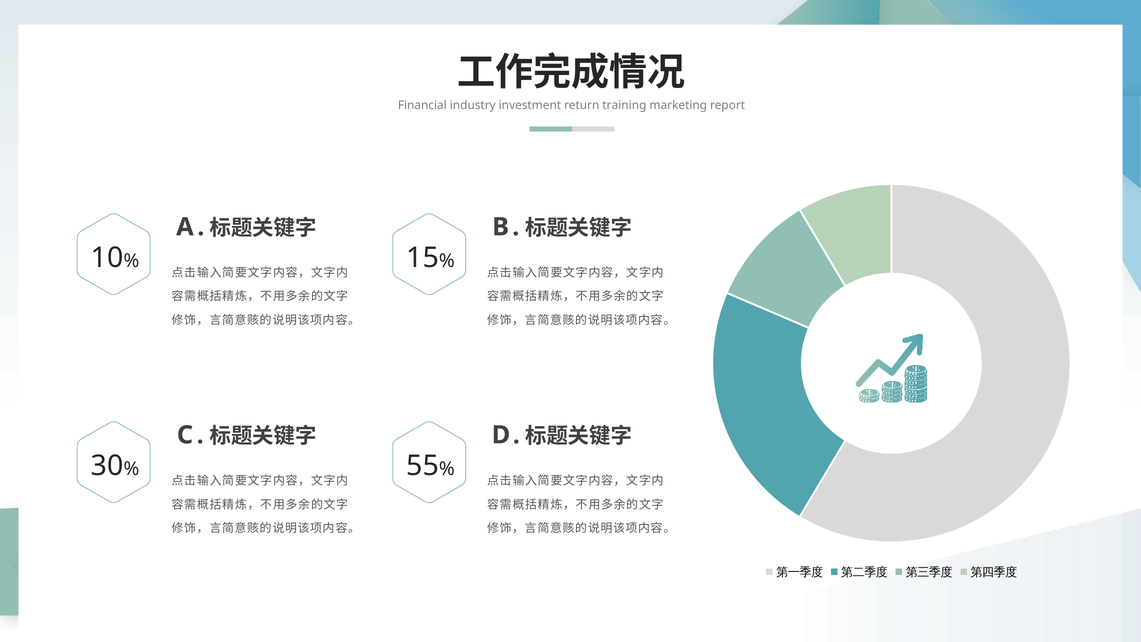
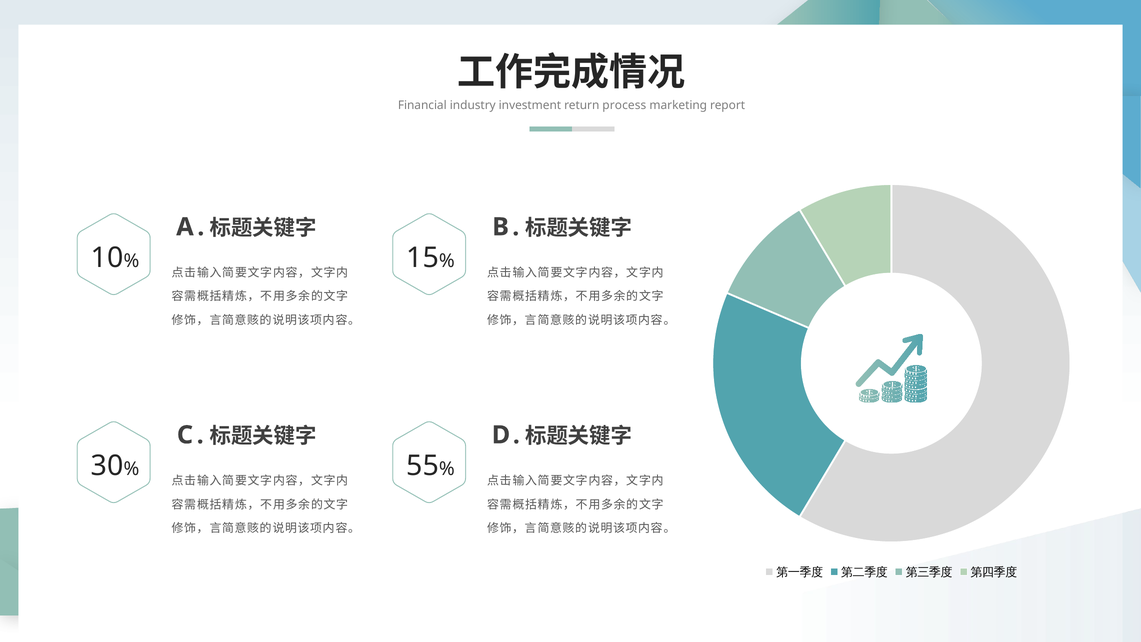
training: training -> process (624, 106)
